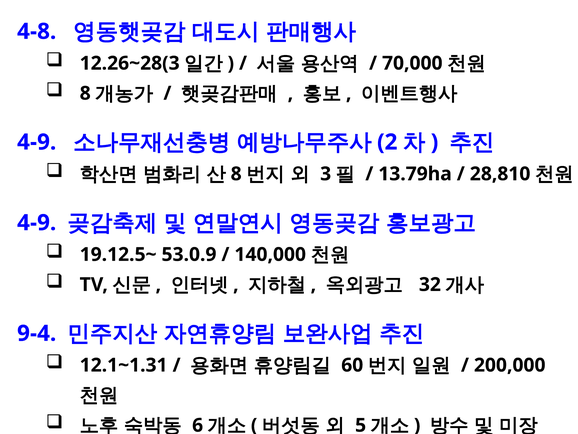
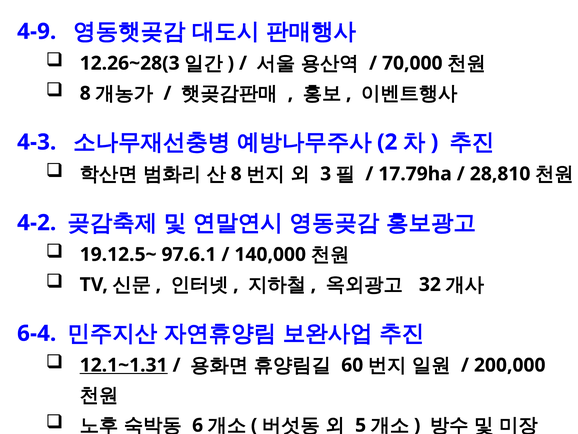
4-8: 4-8 -> 4-9 (37, 31)
4-9: 4-9 -> 4-3 (37, 142)
13.79ha: 13.79ha -> 17.79ha (415, 174)
4-9: 4-9 -> 4-2 (37, 222)
53.0.9: 53.0.9 -> 97.6.1 (189, 254)
9-4: 9-4 -> 6-4 (37, 333)
12.1~1.31 underline: none -> present (124, 365)
